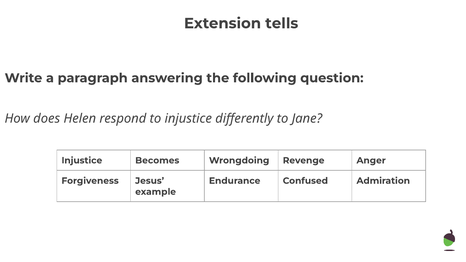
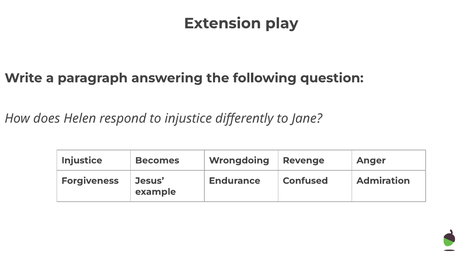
tells: tells -> play (282, 23)
